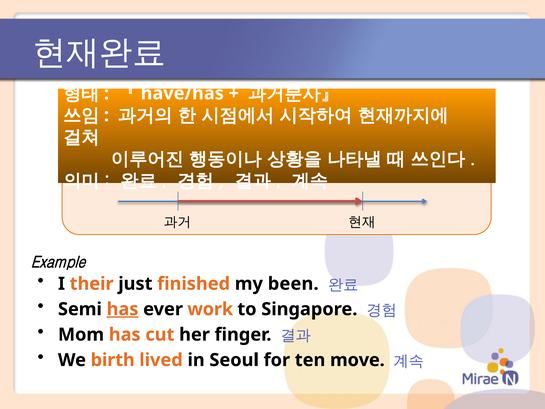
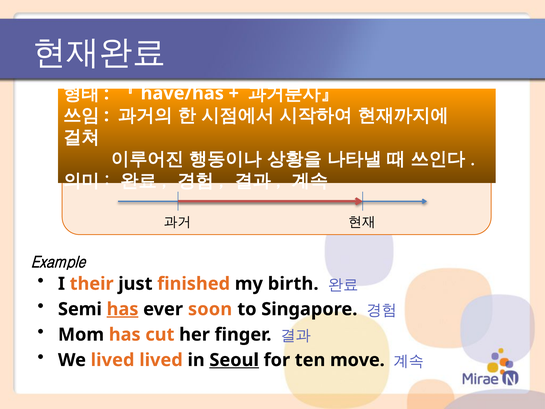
been: been -> birth (293, 284)
work: work -> soon (210, 309)
We birth: birth -> lived (113, 360)
Seoul underline: none -> present (234, 360)
